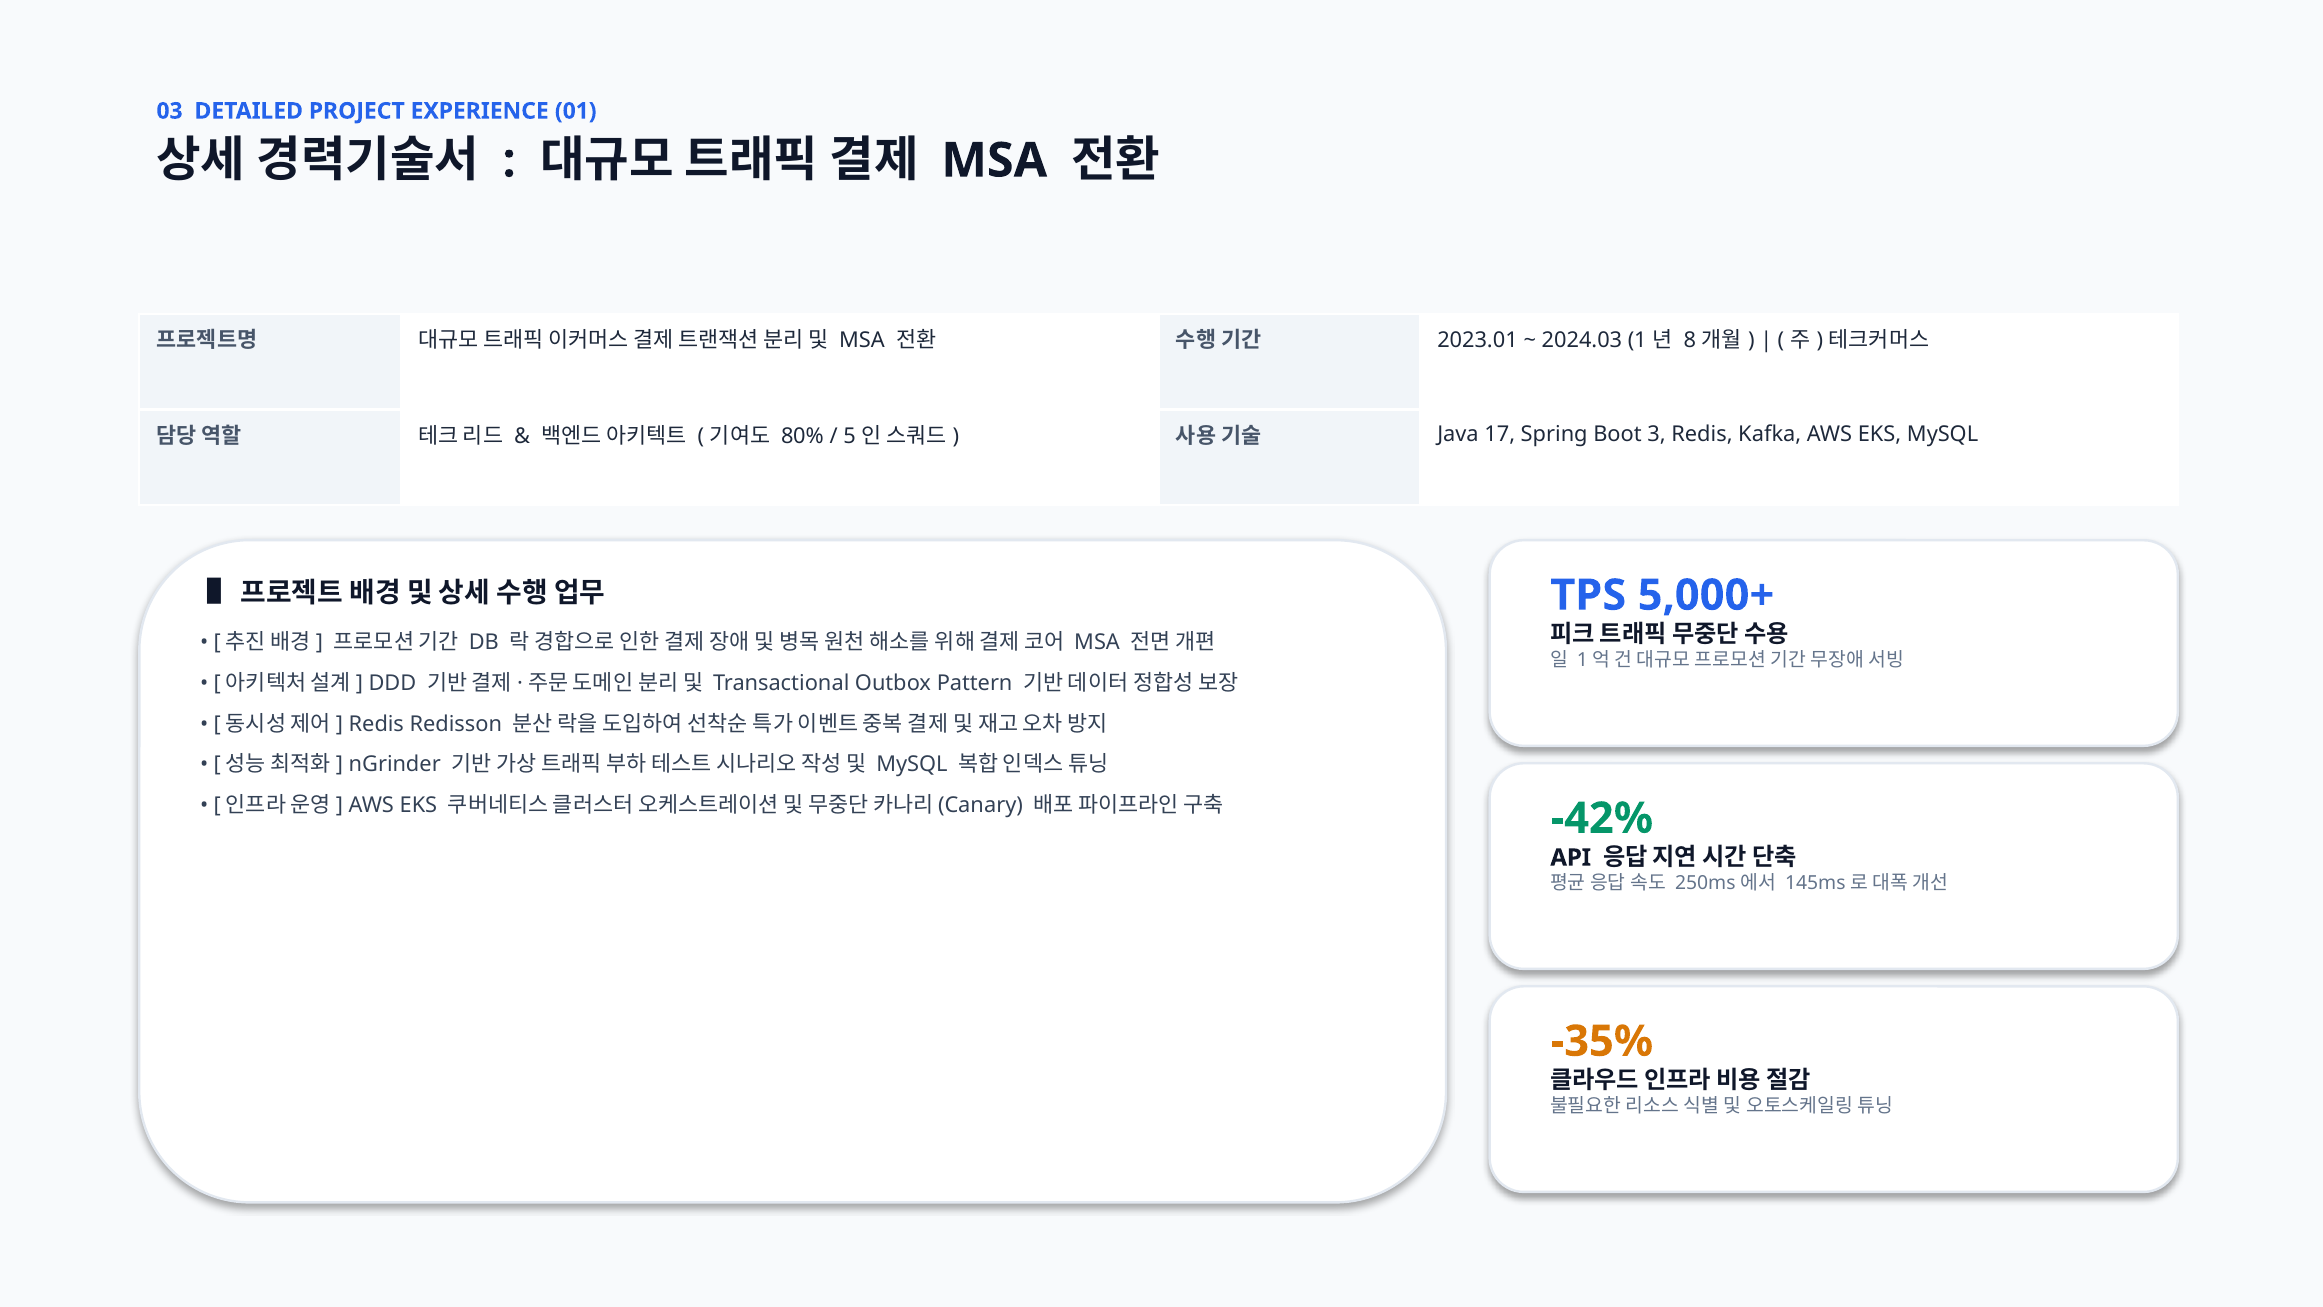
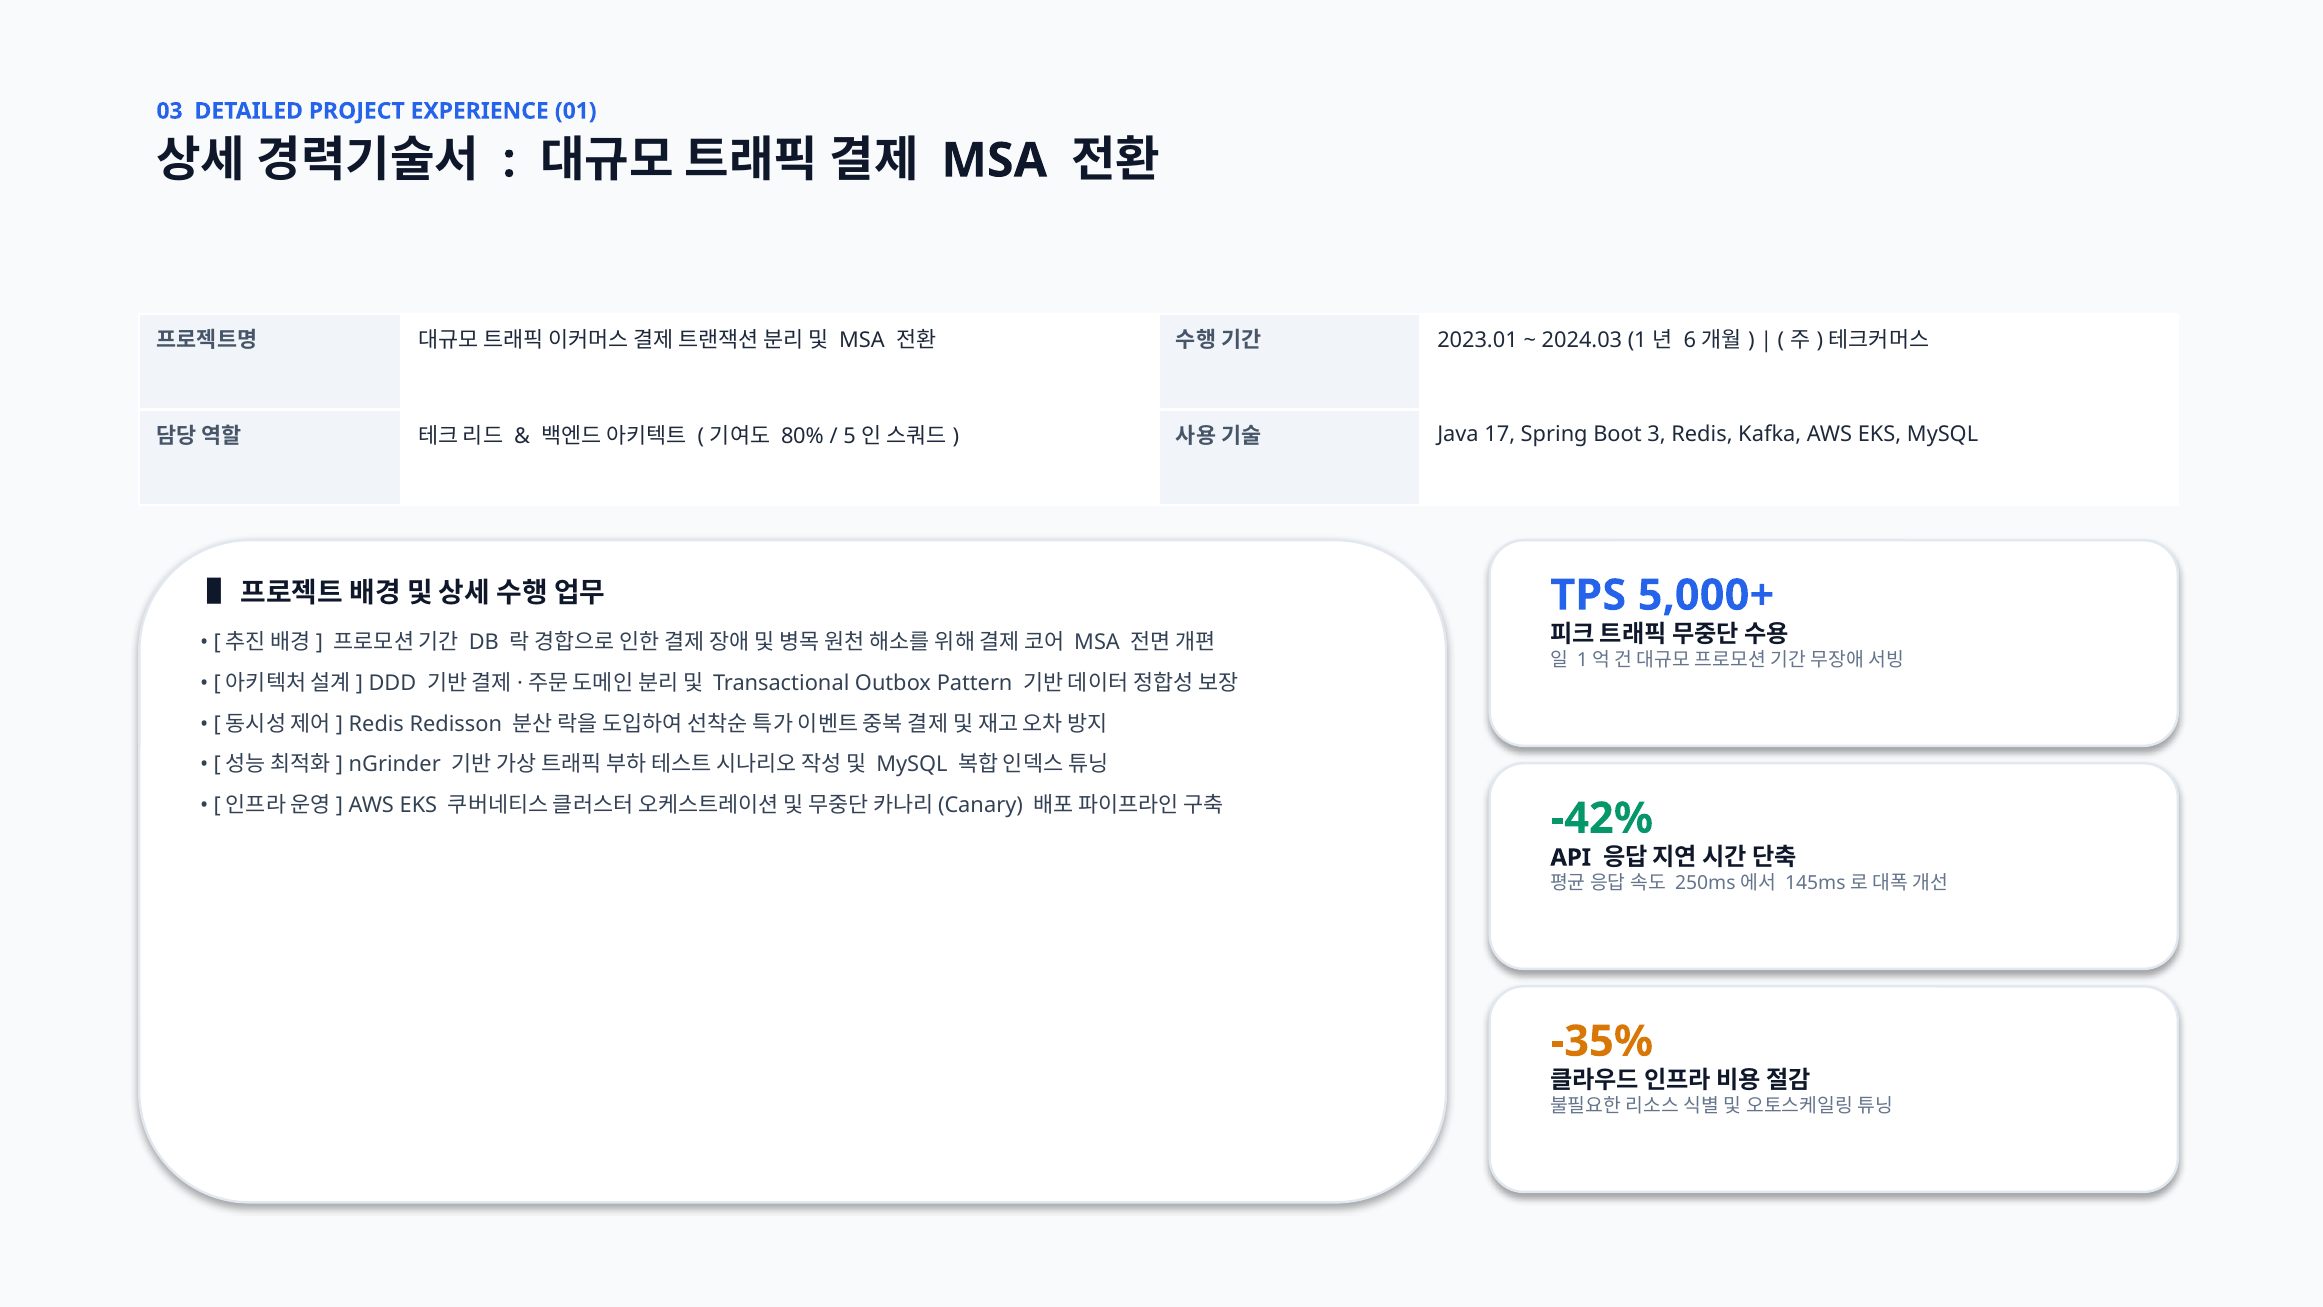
8: 8 -> 6 (1690, 340)
